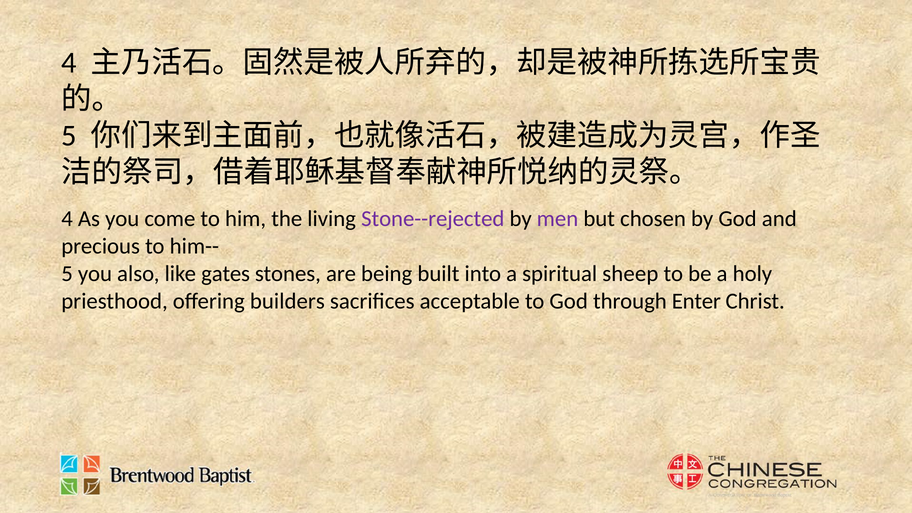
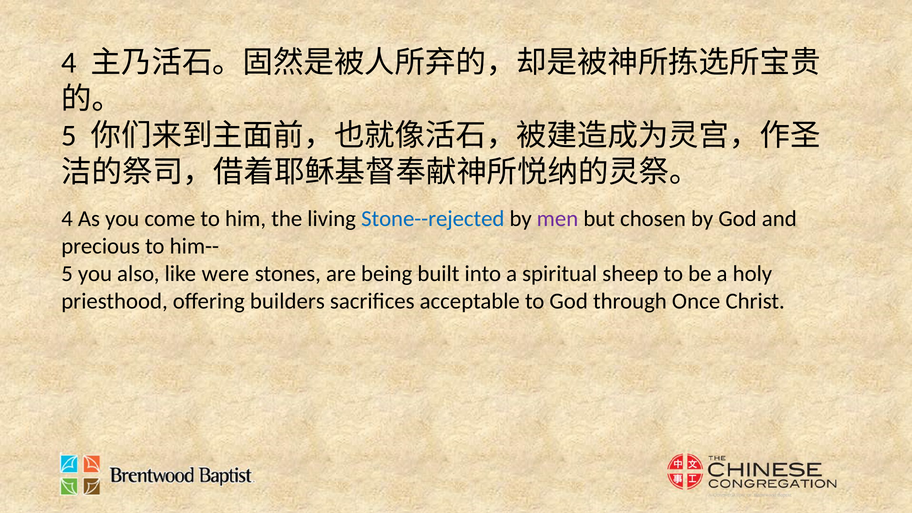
Stone--rejected colour: purple -> blue (433, 219)
gates: gates -> were (225, 274)
Enter: Enter -> Once (696, 301)
